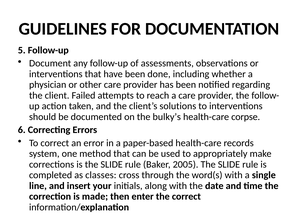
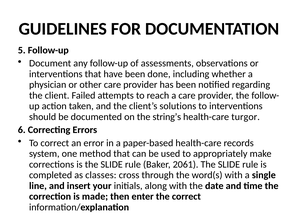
bulky’s: bulky’s -> string’s (167, 117)
corpse: corpse -> turgor (246, 117)
2005: 2005 -> 2061 (186, 165)
